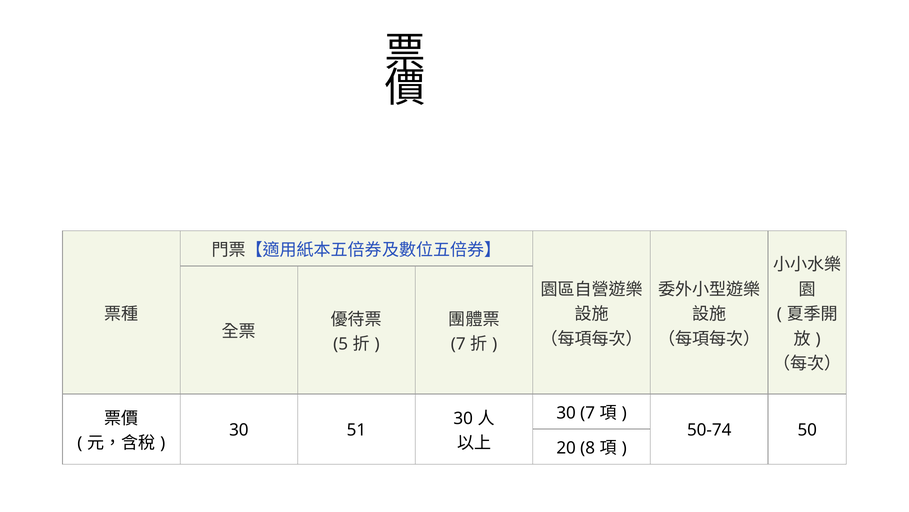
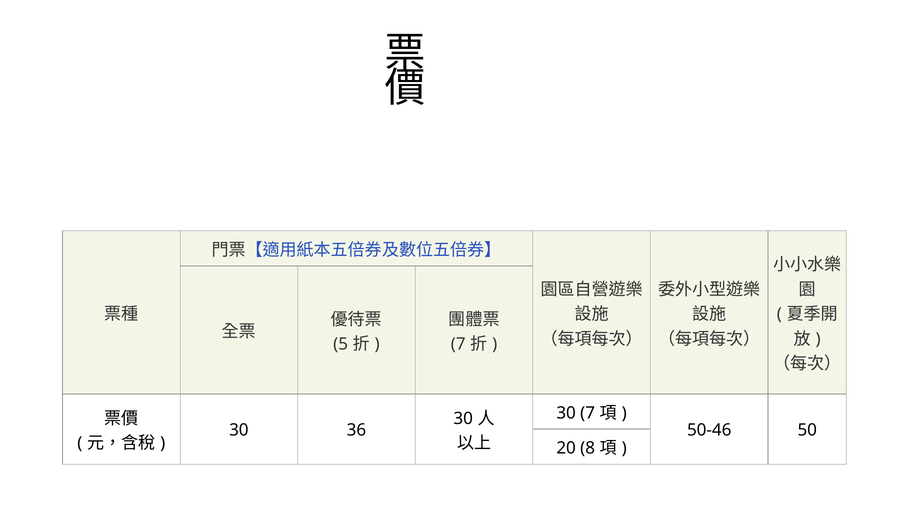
51: 51 -> 36 (356, 429)
50-74: 50-74 -> 50-46 (709, 429)
